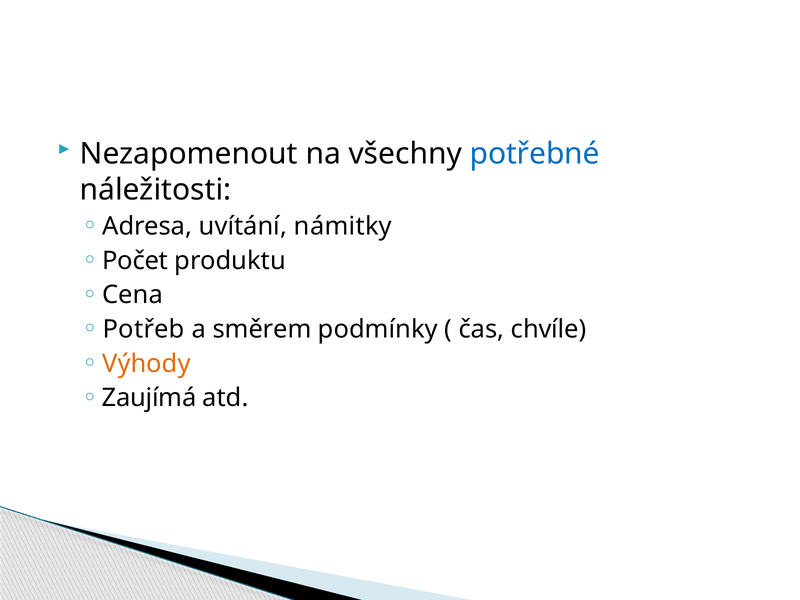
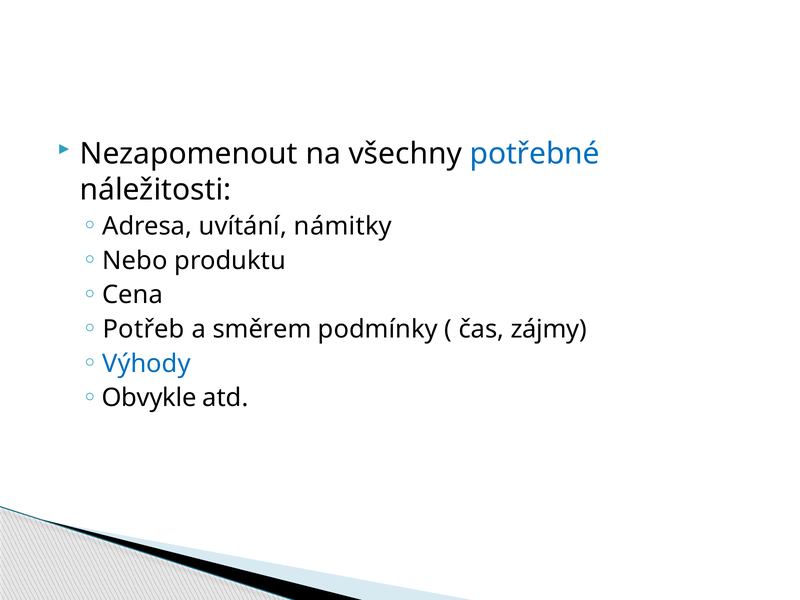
Počet: Počet -> Nebo (135, 261)
chvíle: chvíle -> zájmy (549, 329)
Výhody colour: orange -> blue (146, 364)
Zaujímá: Zaujímá -> Obvykle (149, 398)
